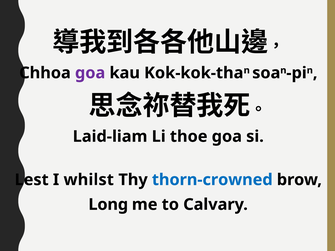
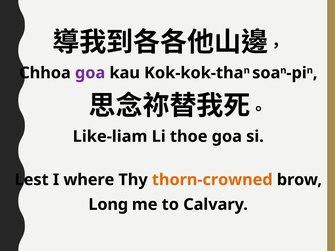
Laid-liam: Laid-liam -> Like-liam (110, 137)
whilst: whilst -> where (89, 180)
thorn-crowned colour: blue -> orange (212, 180)
